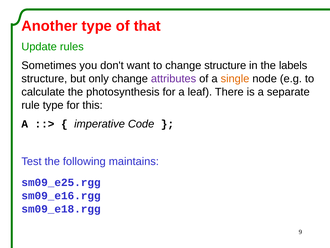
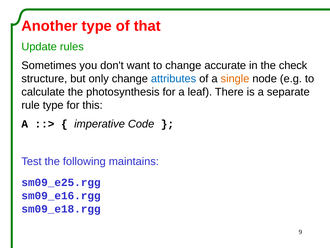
change structure: structure -> accurate (225, 65)
labels: labels -> check (293, 65)
attributes colour: purple -> blue (174, 79)
